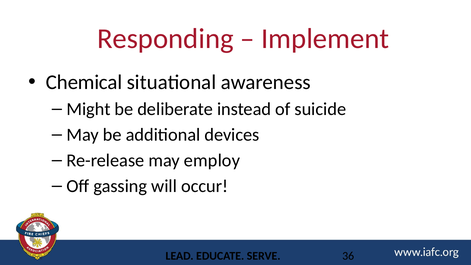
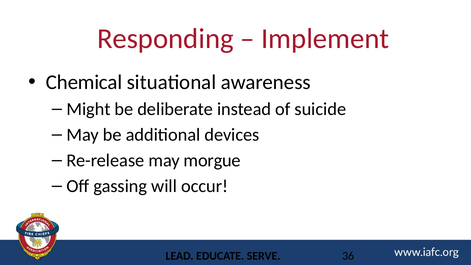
employ: employ -> morgue (212, 160)
